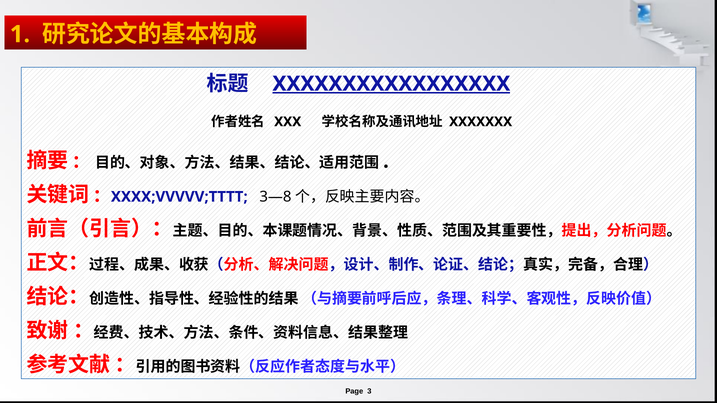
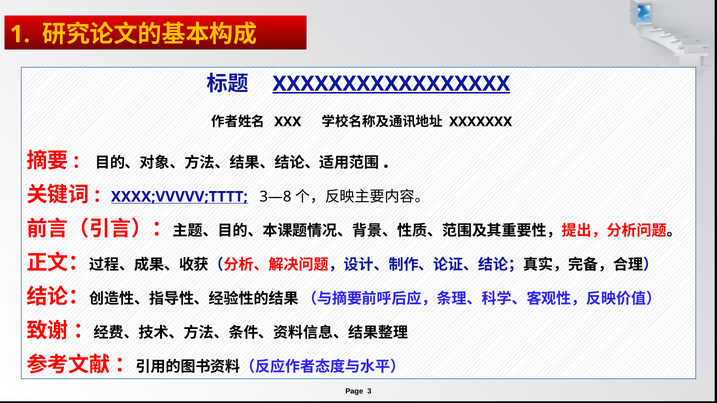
XXXX;VVVVV;TTTT underline: none -> present (179, 197)
